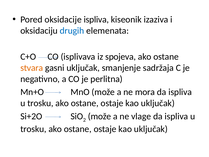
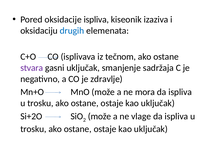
spojeva: spojeva -> tečnom (121, 57)
stvara colour: orange -> purple (32, 68)
perlitna: perlitna -> zdravlje (107, 79)
